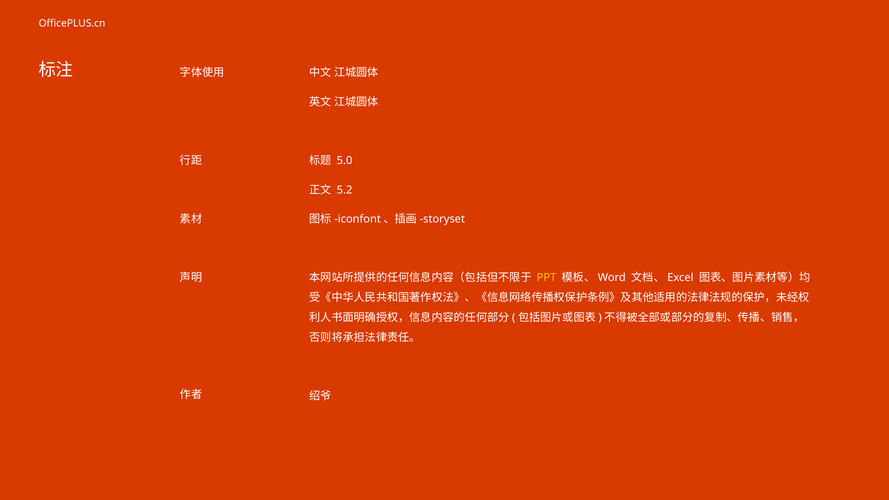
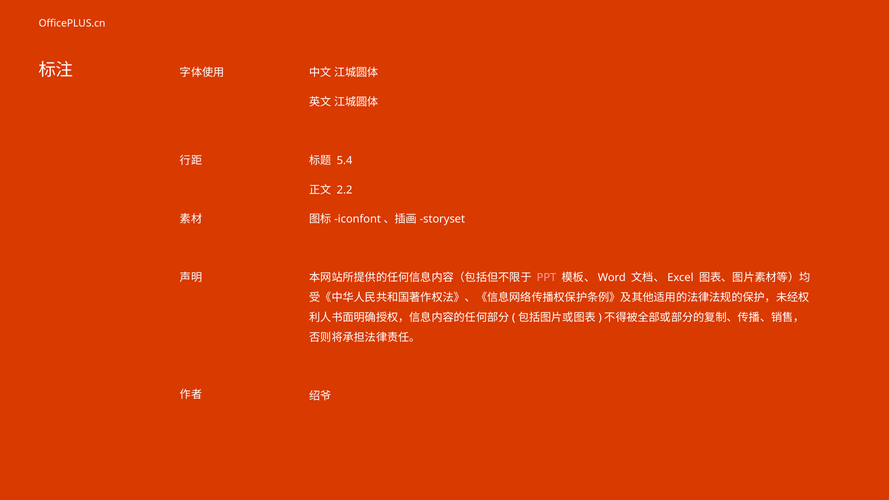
5.0: 5.0 -> 5.4 (345, 161)
5.2: 5.2 -> 2.2 (345, 190)
PPT colour: yellow -> pink (547, 278)
